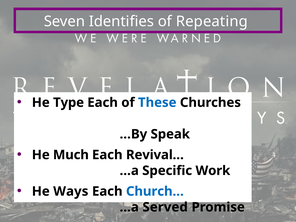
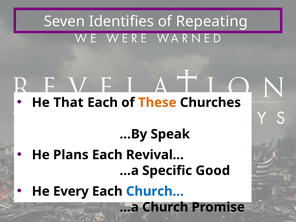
Type: Type -> That (68, 103)
These colour: blue -> orange (157, 103)
Much: Much -> Plans (71, 155)
Work: Work -> Good (213, 171)
Ways: Ways -> Every (71, 191)
Served: Served -> Church (165, 207)
